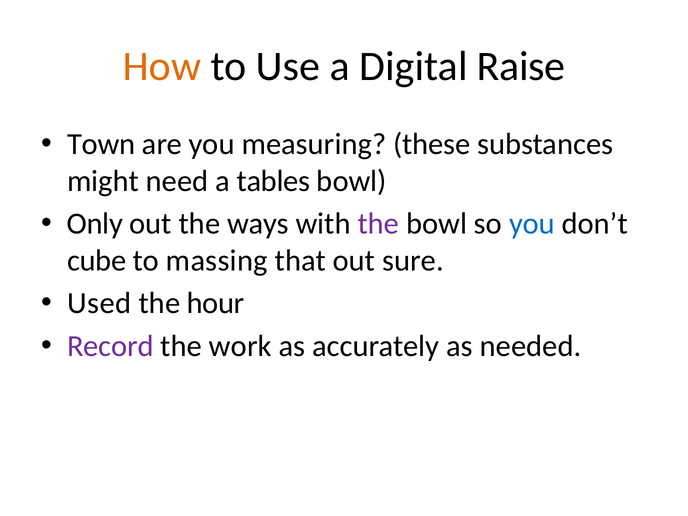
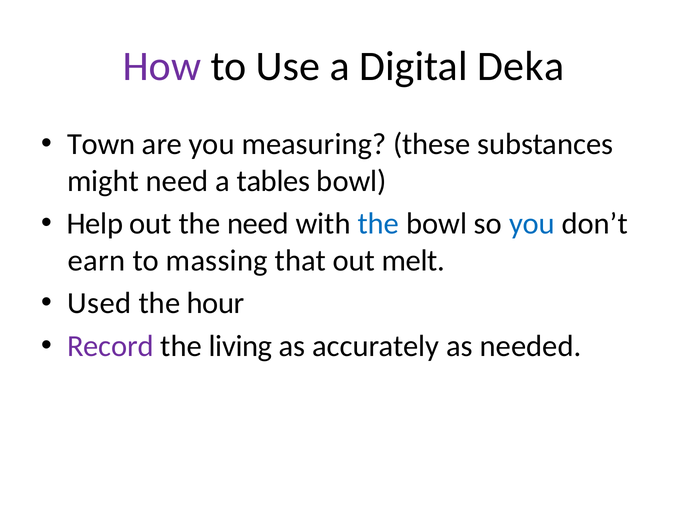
How colour: orange -> purple (162, 67)
Raise: Raise -> Deka (521, 67)
Only: Only -> Help (95, 224)
the ways: ways -> need (258, 224)
the colour: purple -> blue (378, 224)
cube: cube -> earn (96, 261)
sure: sure -> melt (413, 261)
work: work -> living (241, 346)
